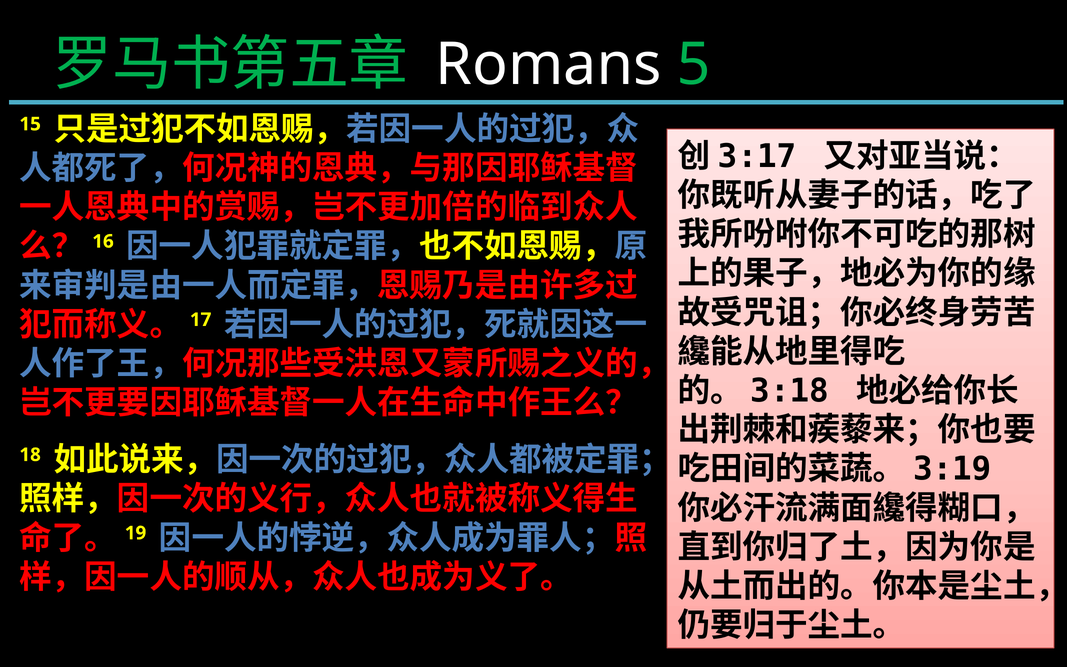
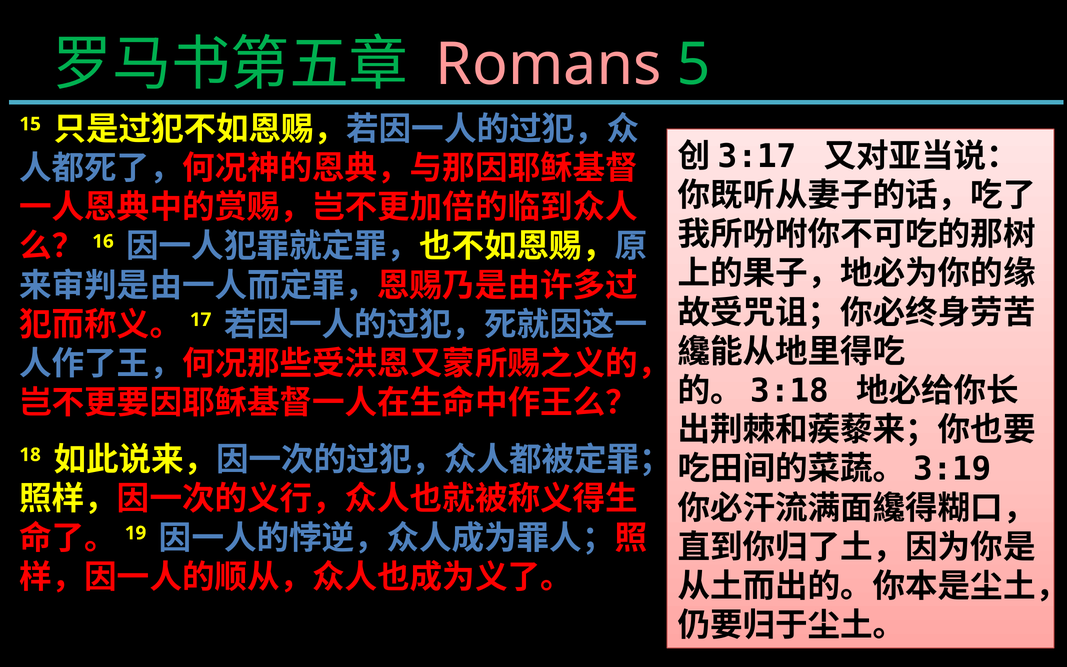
Romans colour: white -> pink (549, 65)
